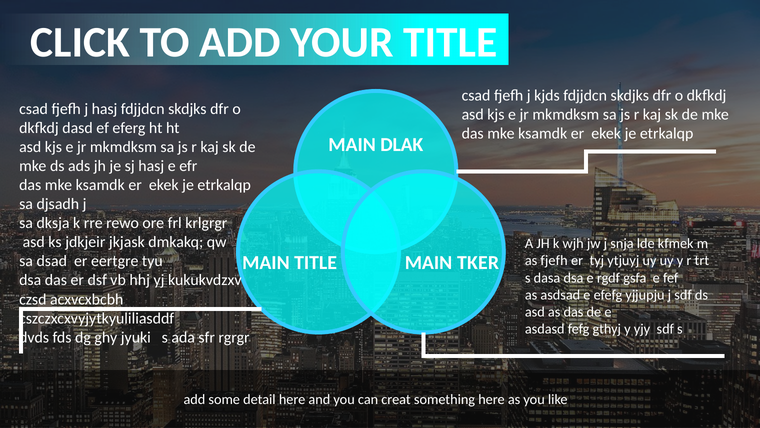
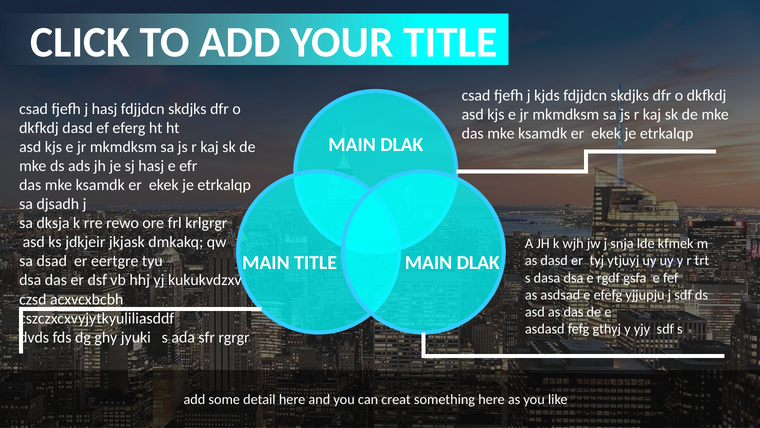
MAIN TITLE MAIN TKER: TKER -> DLAK (478, 262)
as fjefh: fjefh -> dasd (554, 260)
